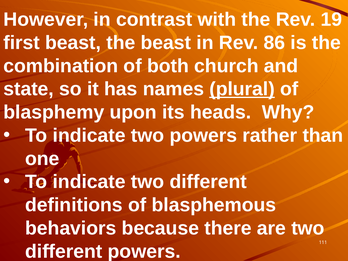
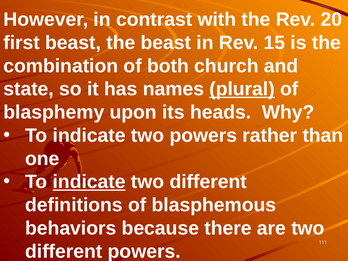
19: 19 -> 20 (331, 20)
86: 86 -> 15 (274, 43)
indicate underline: none -> present (89, 182)
